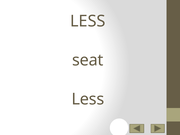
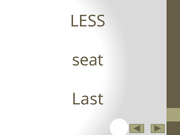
Less: Less -> Last (88, 99)
